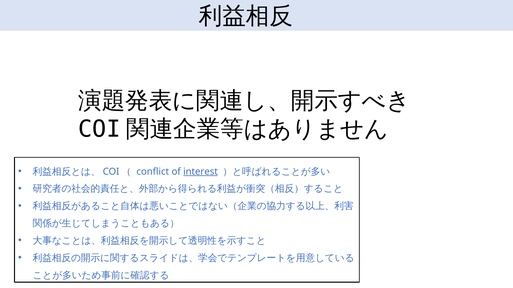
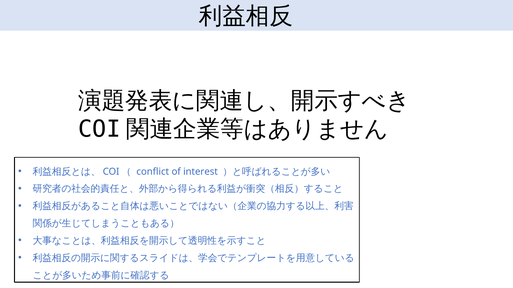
interest underline: present -> none (200, 172)
